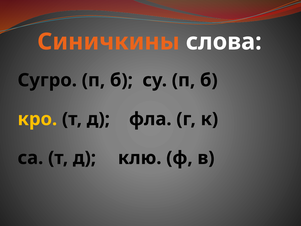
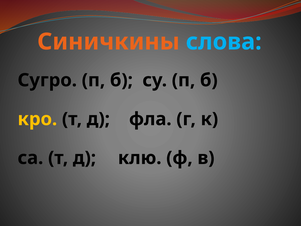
слова colour: white -> light blue (224, 42)
